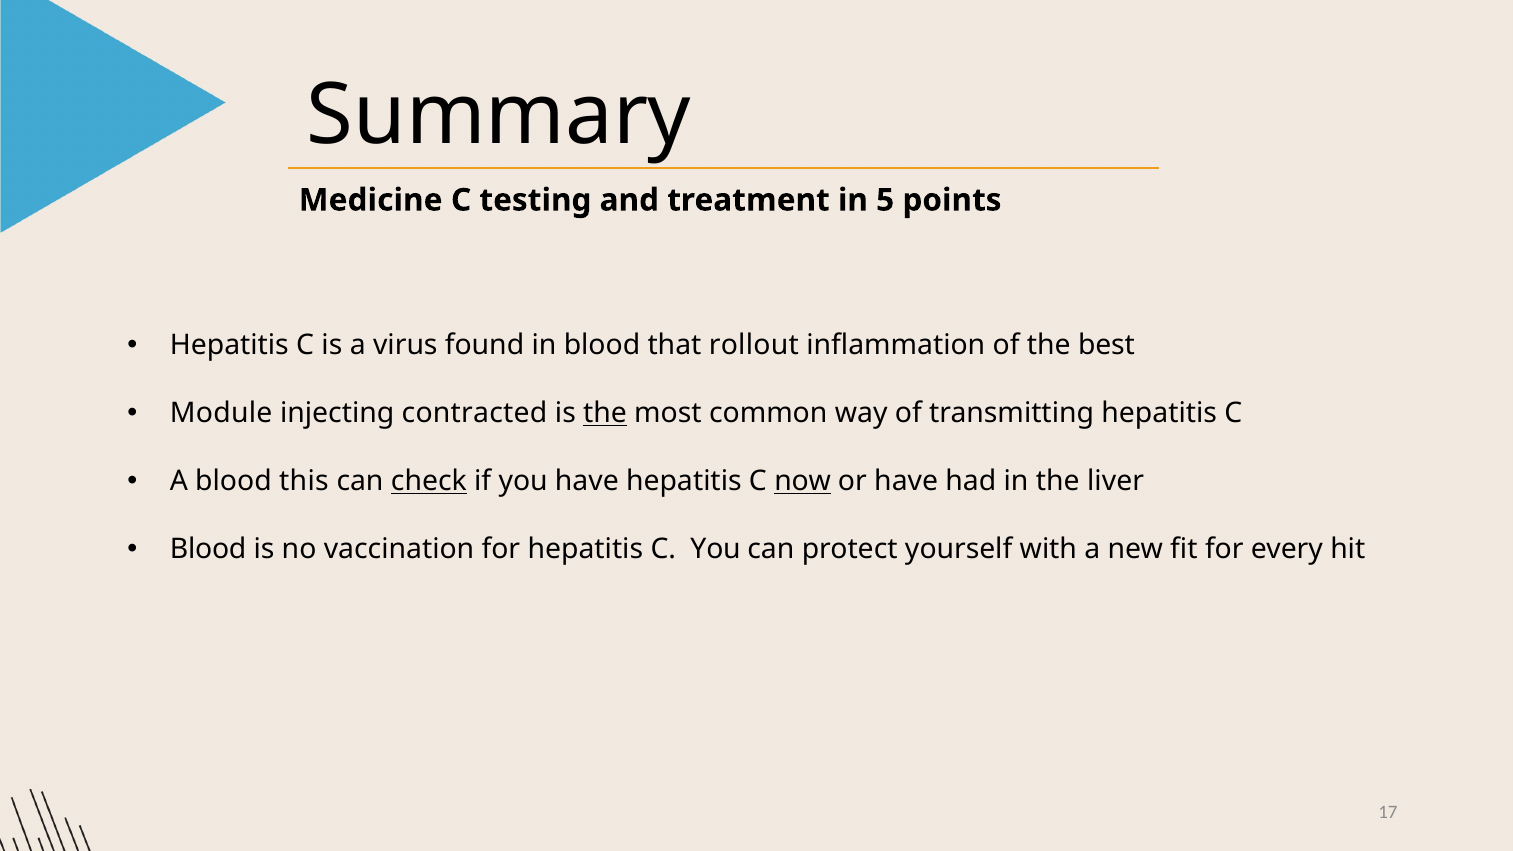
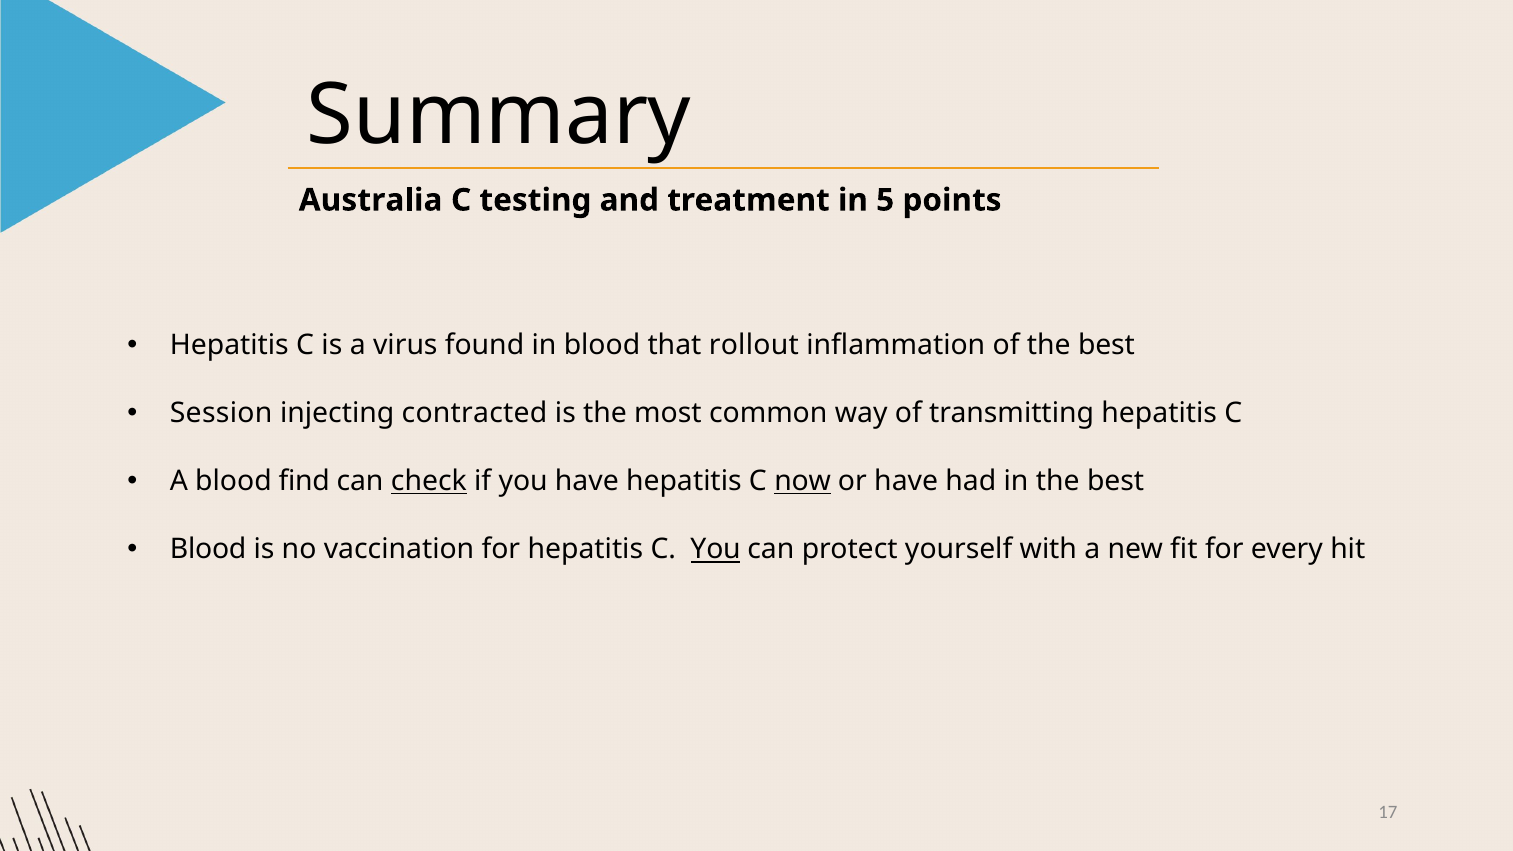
Medicine: Medicine -> Australia (371, 200)
Module: Module -> Session (221, 413)
the underline: present -> none (605, 413)
this: this -> find (304, 481)
in the liver: liver -> best (1116, 481)
You underline: none -> present (716, 550)
